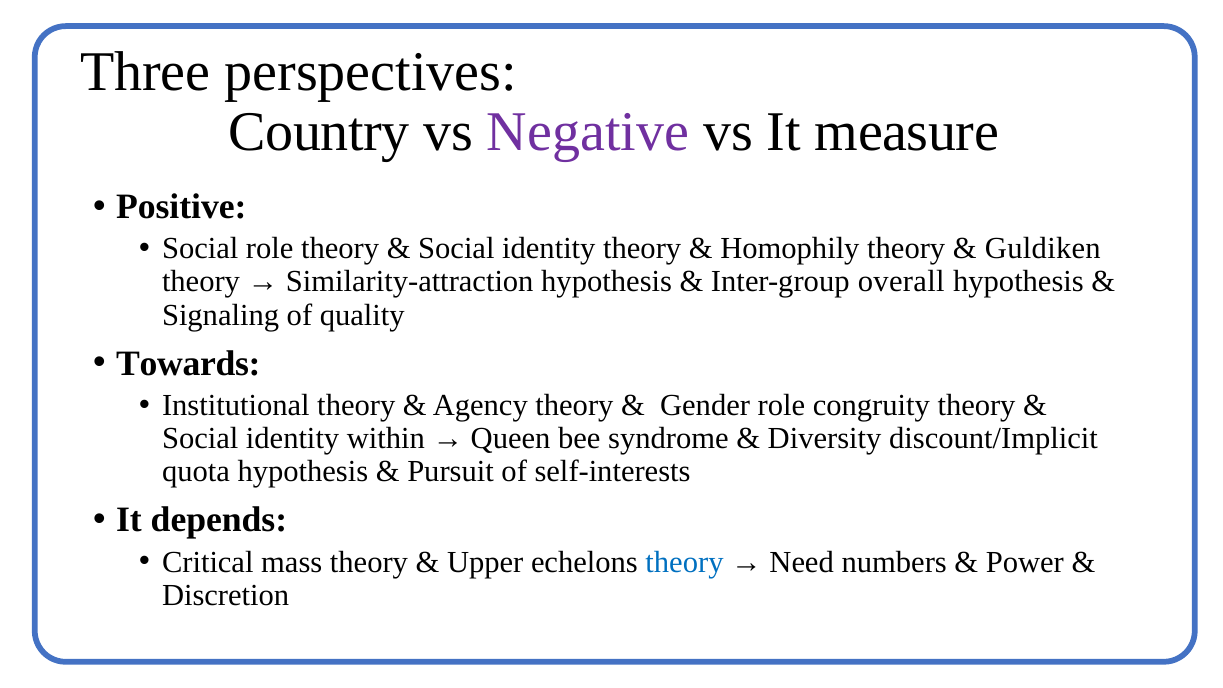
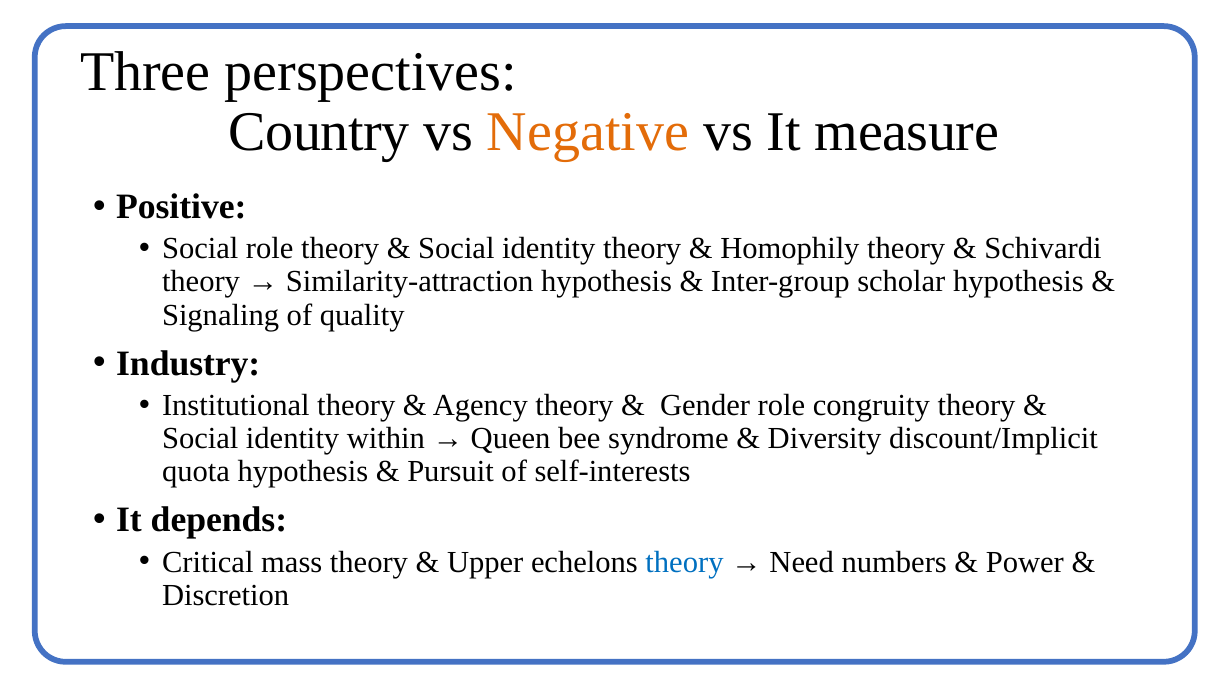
Negative colour: purple -> orange (588, 132)
Guldiken: Guldiken -> Schivardi (1043, 249)
overall: overall -> scholar (901, 282)
Towards: Towards -> Industry (188, 363)
